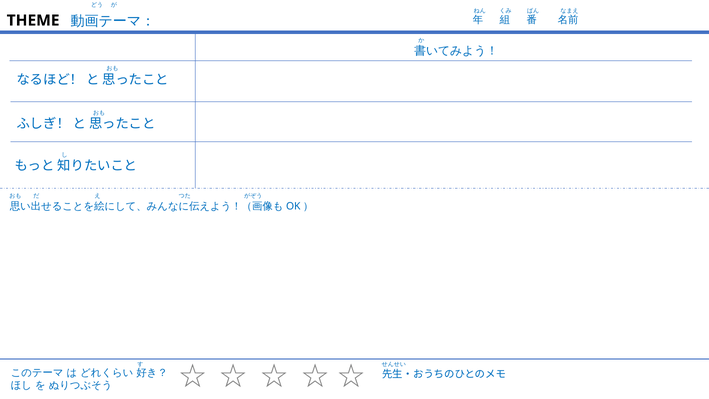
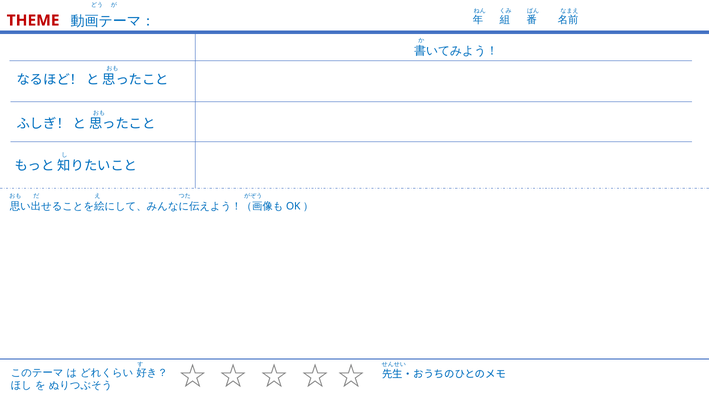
THEME colour: black -> red (33, 20)
